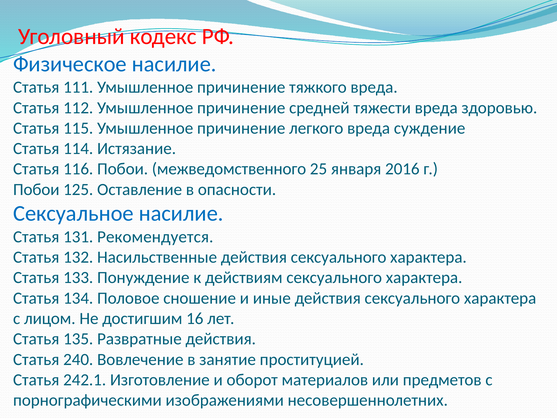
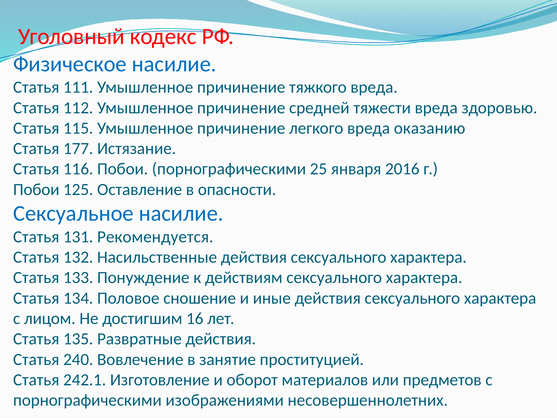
суждение: суждение -> оказанию (430, 128)
114: 114 -> 177 (78, 149)
Побои межведомственного: межведомственного -> порнографическими (229, 169)
